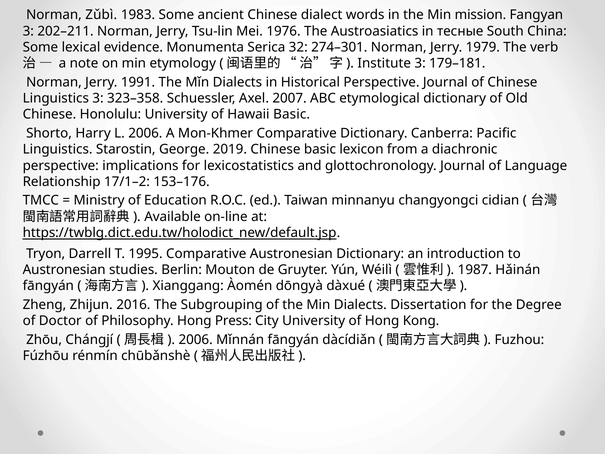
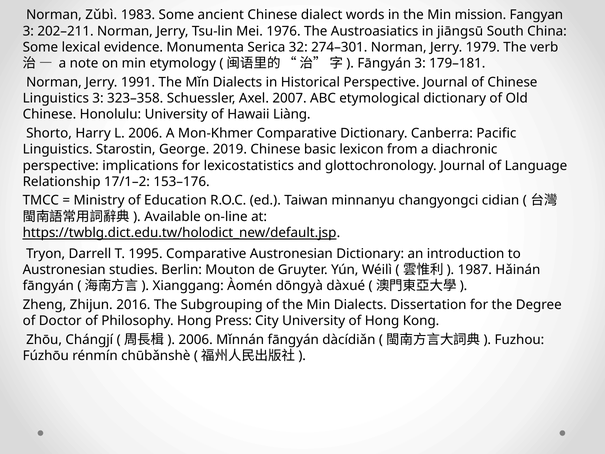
тесные: тесные -> jiāngsū (460, 31)
Institute: Institute -> Fāngyán (384, 63)
Hawaii Basic: Basic -> Liàng (292, 114)
